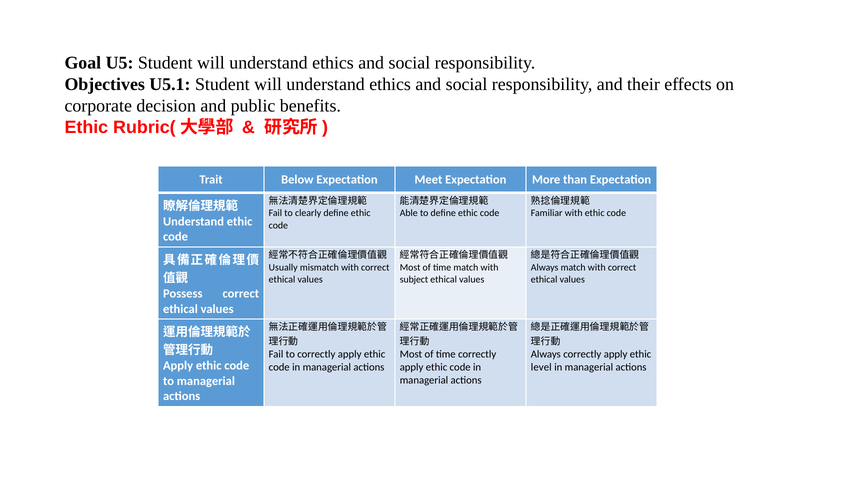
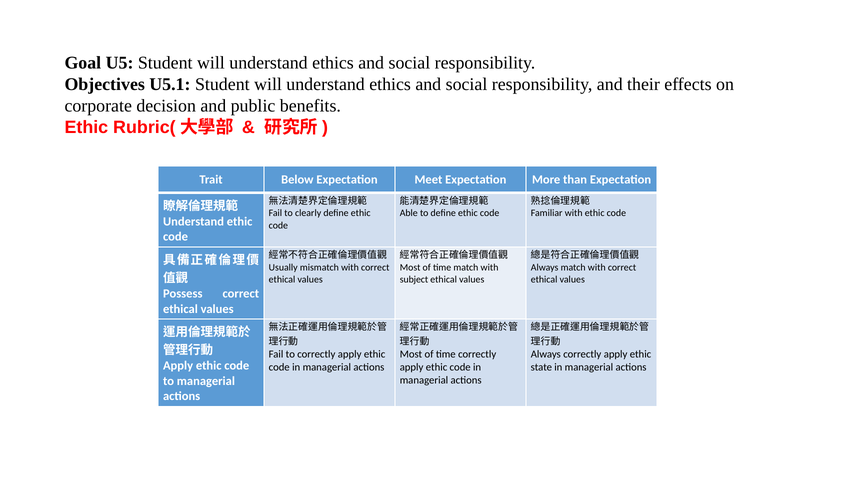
level: level -> state (541, 367)
